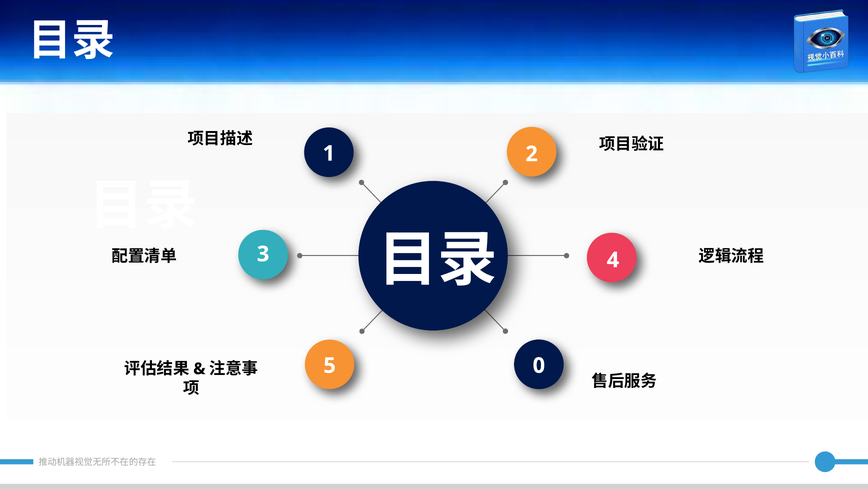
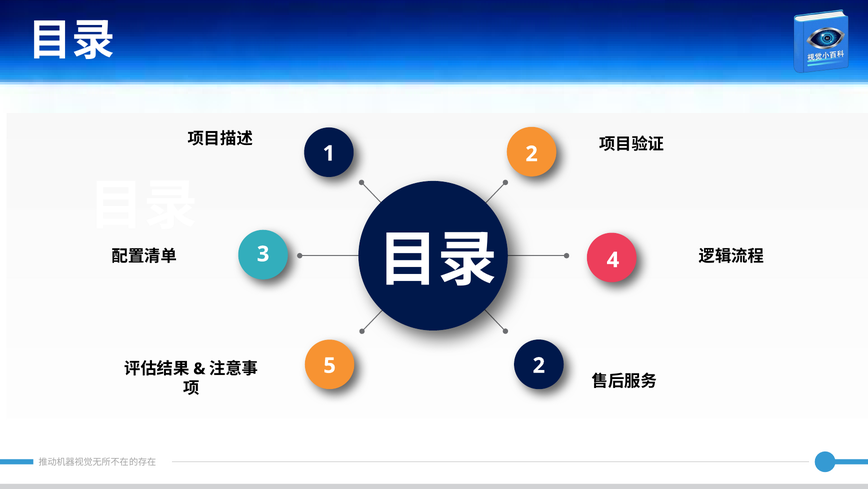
5 0: 0 -> 2 (539, 365)
